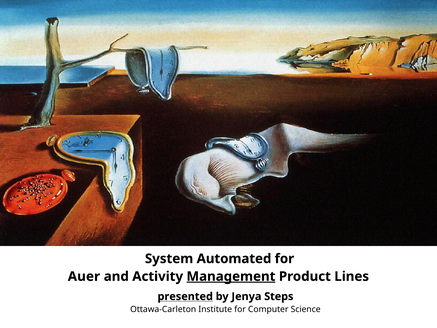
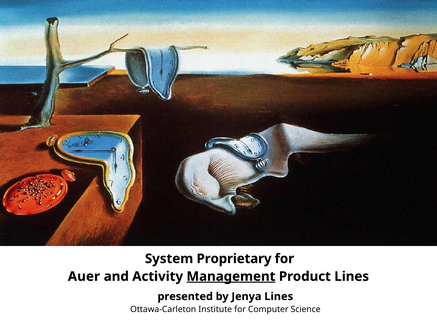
Automated: Automated -> Proprietary (234, 259)
presented underline: present -> none (185, 296)
Jenya Steps: Steps -> Lines (279, 296)
